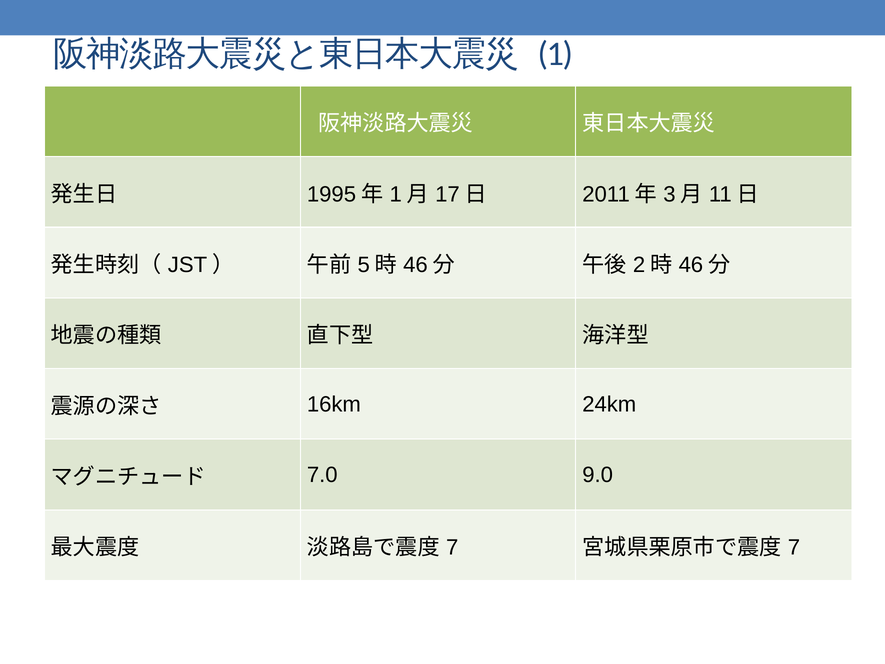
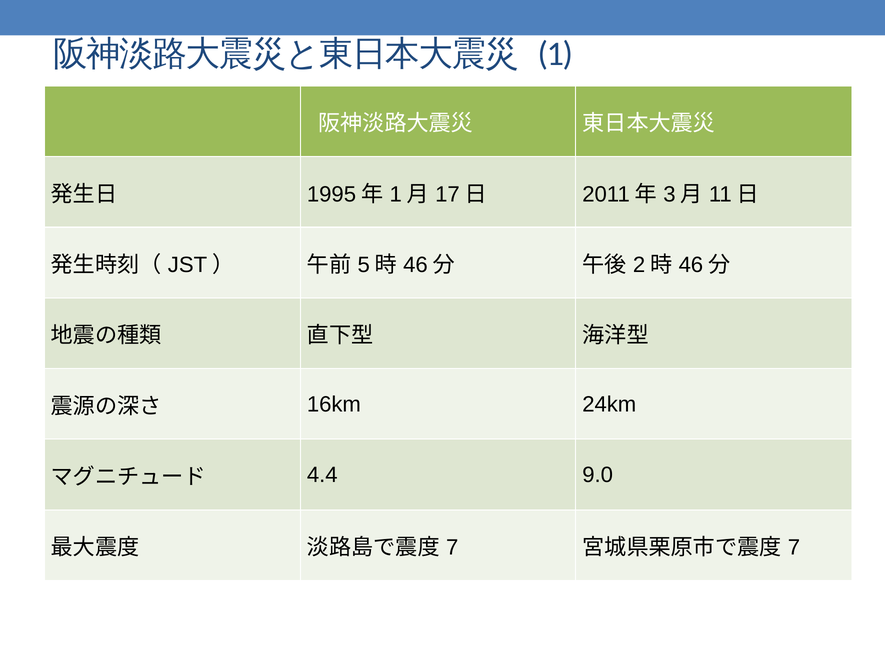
7.0: 7.0 -> 4.4 (322, 475)
